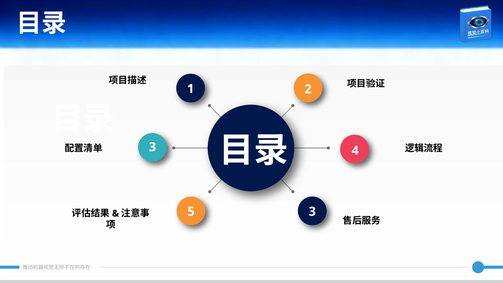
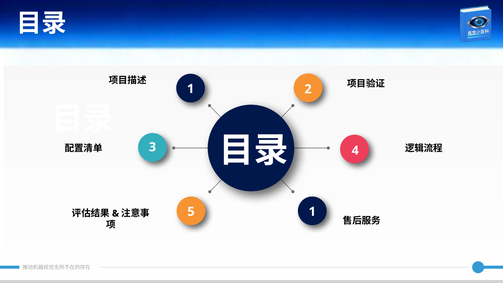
5 3: 3 -> 1 (312, 212)
